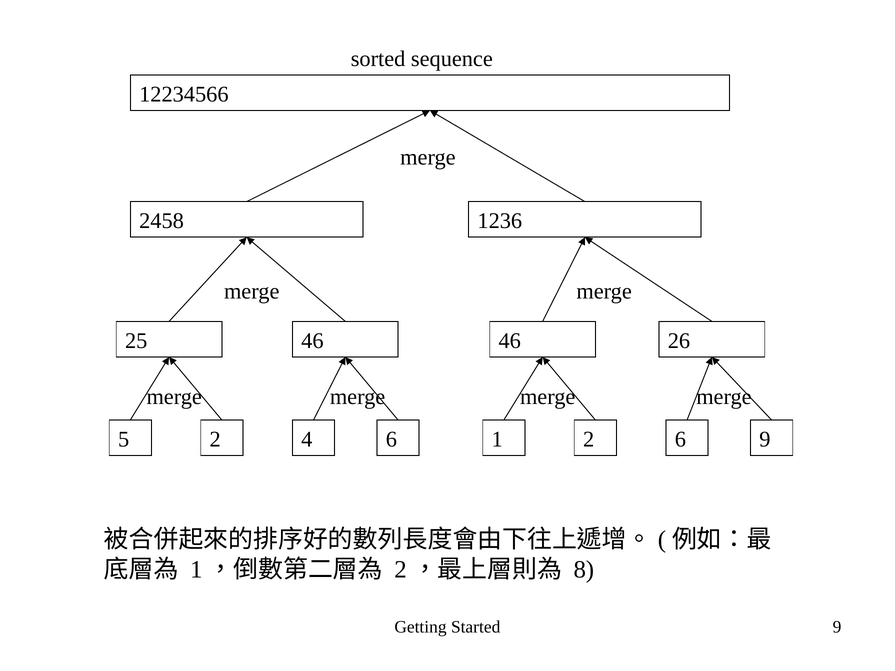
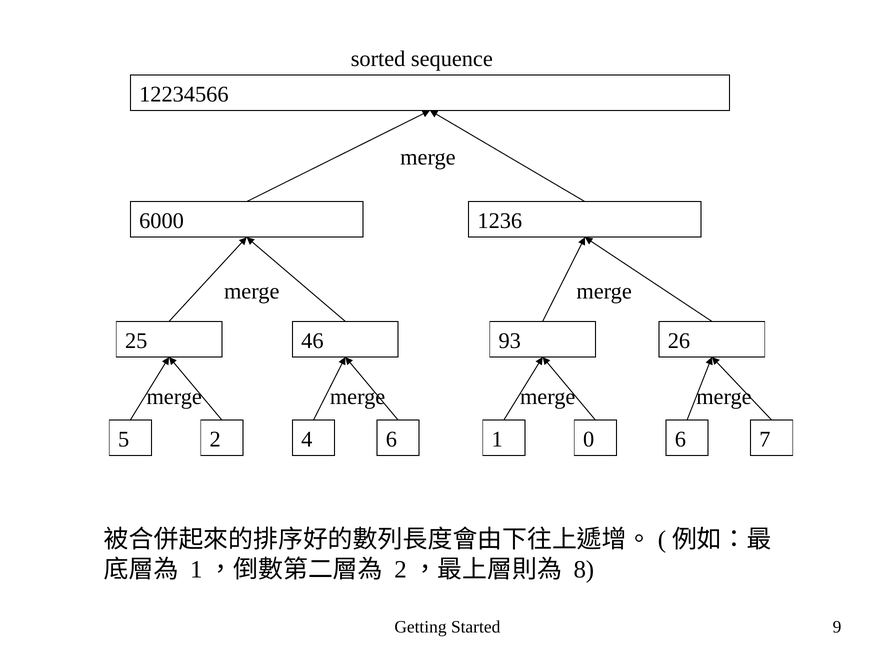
2458: 2458 -> 6000 (162, 221)
46 46: 46 -> 93 (510, 341)
1 2: 2 -> 0 (589, 440)
6 9: 9 -> 7 (765, 440)
